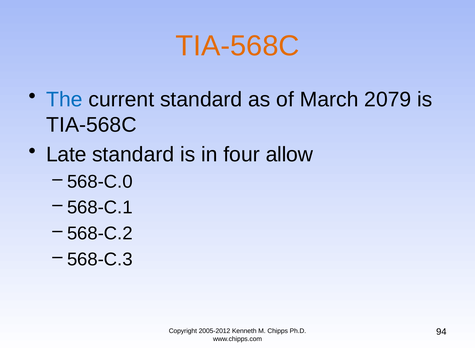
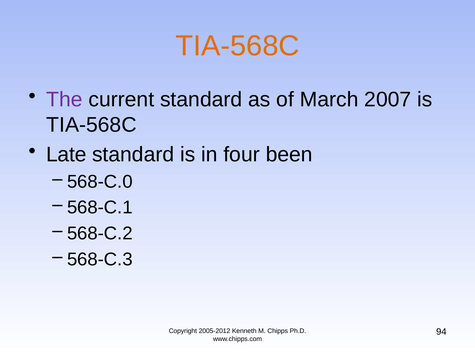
The colour: blue -> purple (64, 100)
2079: 2079 -> 2007 (388, 100)
allow: allow -> been (289, 155)
